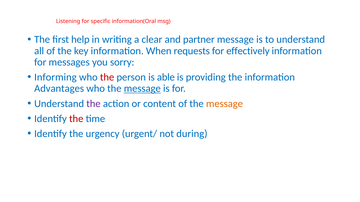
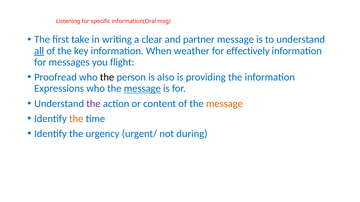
help: help -> take (80, 40)
all underline: none -> present (39, 51)
requests: requests -> weather (192, 51)
sorry: sorry -> flight (122, 62)
Informing: Informing -> Proofread (55, 77)
the colour: red -> black (107, 77)
able: able -> also (166, 77)
Advantages: Advantages -> Expressions (59, 89)
the colour: red -> orange (76, 119)
